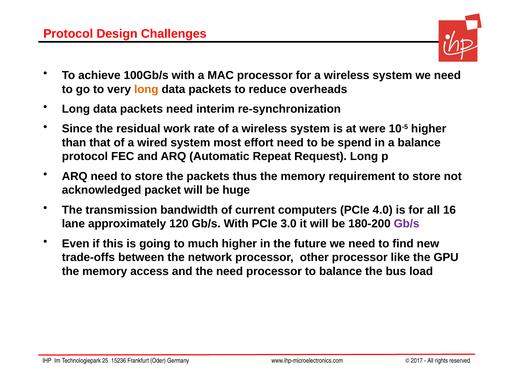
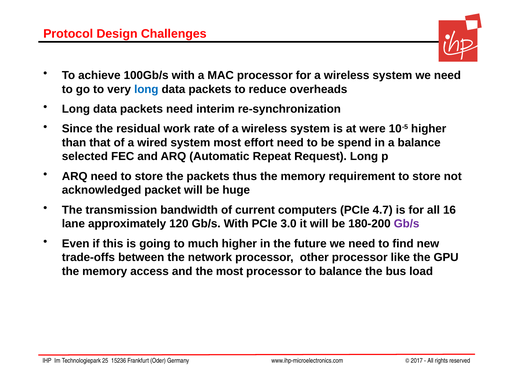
long colour: orange -> blue (146, 89)
protocol: protocol -> selected (85, 157)
4.0: 4.0 -> 4.7 (383, 210)
the need: need -> most (230, 271)
